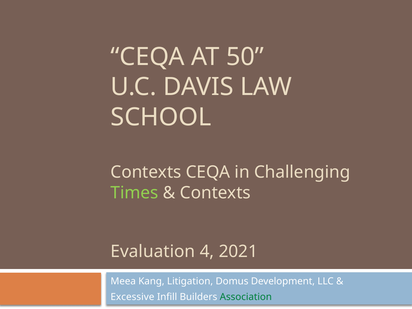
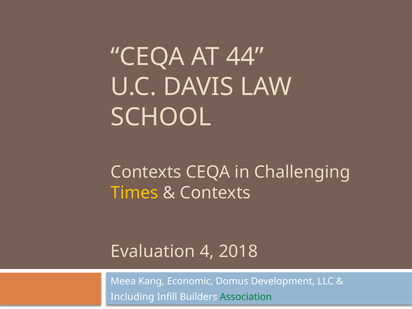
50: 50 -> 44 (245, 57)
Times colour: light green -> yellow (135, 193)
2021: 2021 -> 2018 (238, 252)
Litigation: Litigation -> Economic (190, 281)
Excessive: Excessive -> Including (132, 297)
